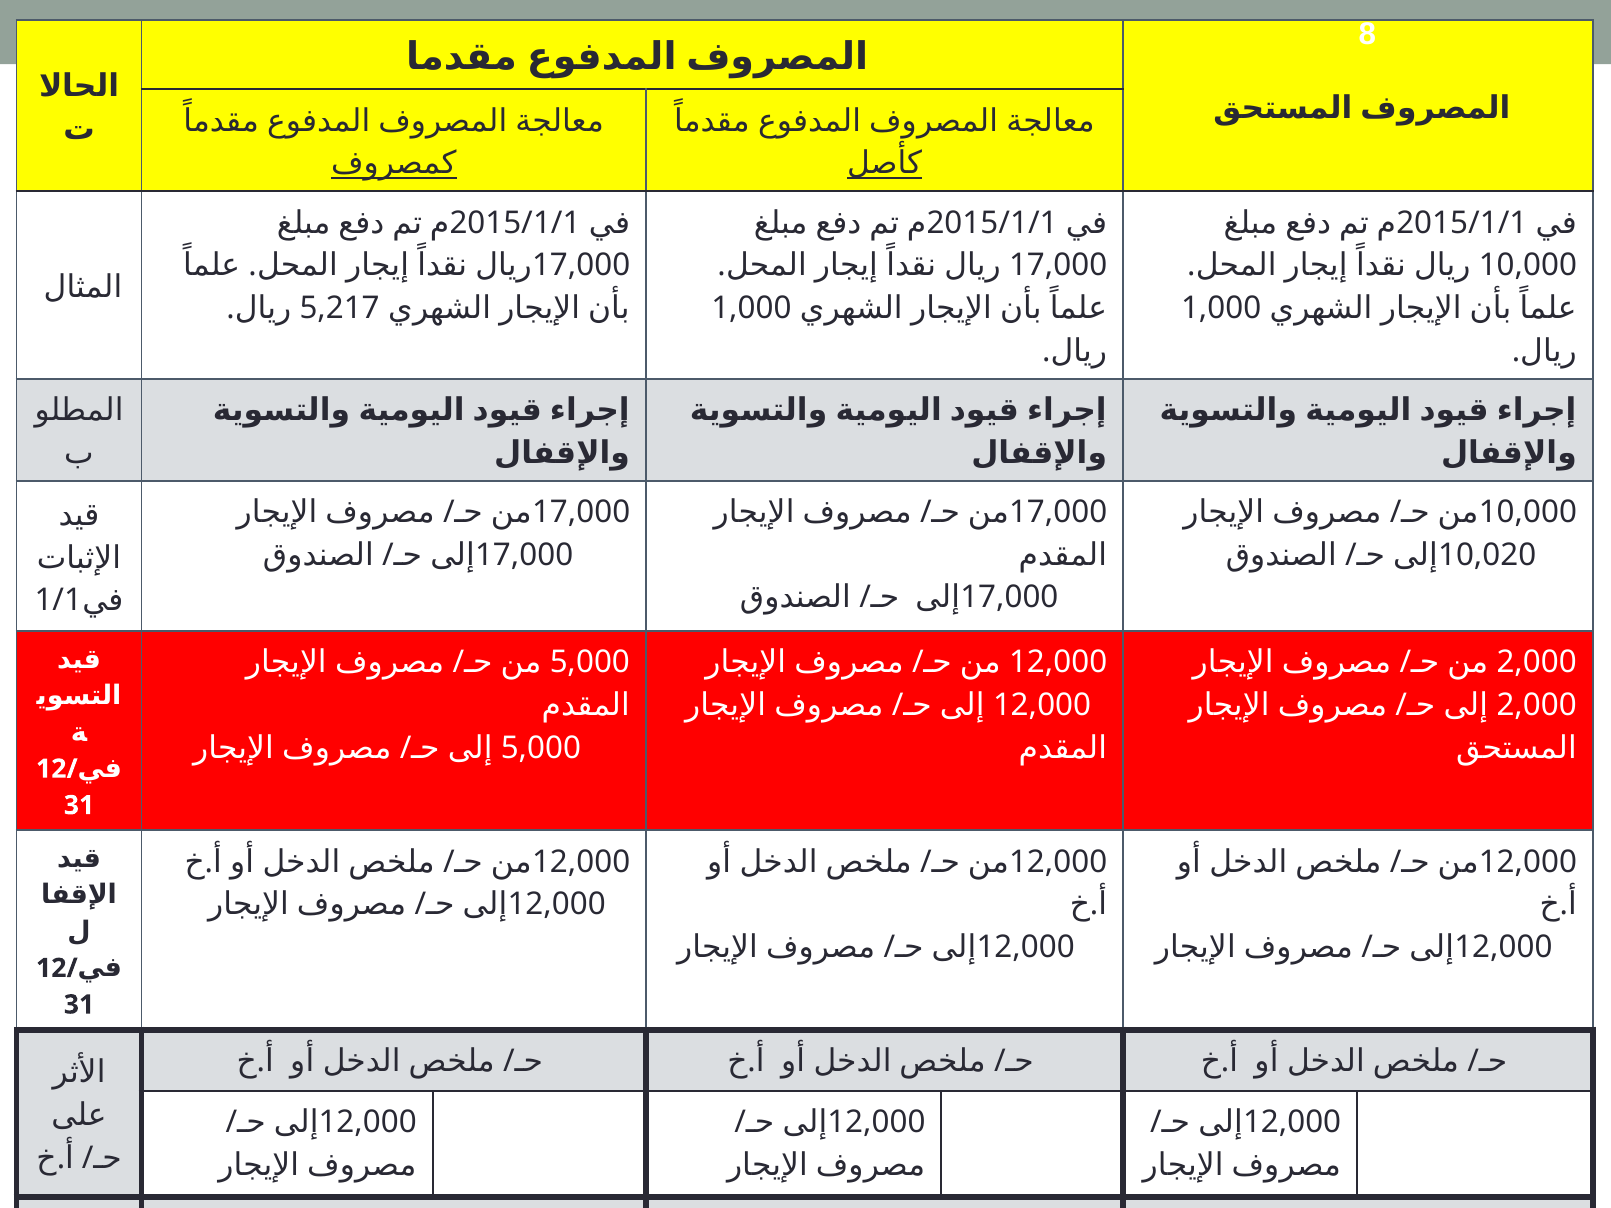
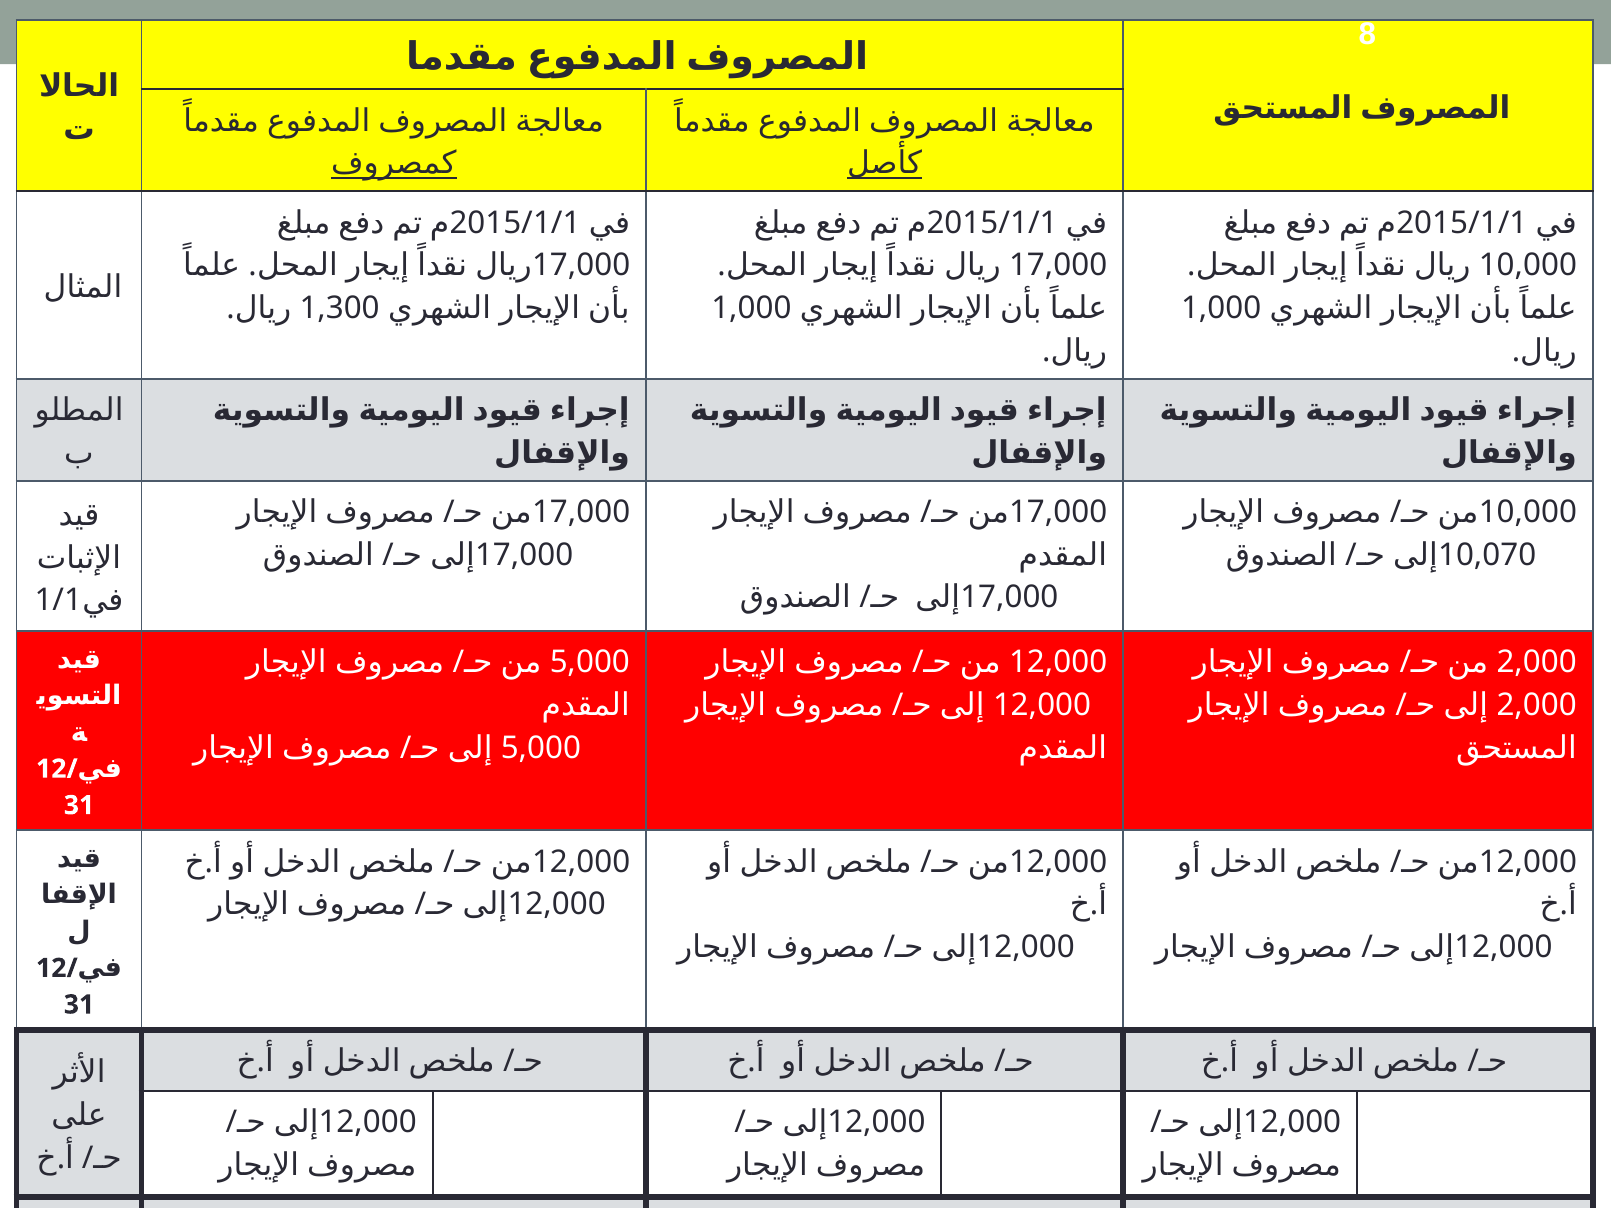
5,217: 5,217 -> 1,300 (340, 308)
10,020: 10,020 -> 10,070 (1487, 555)
